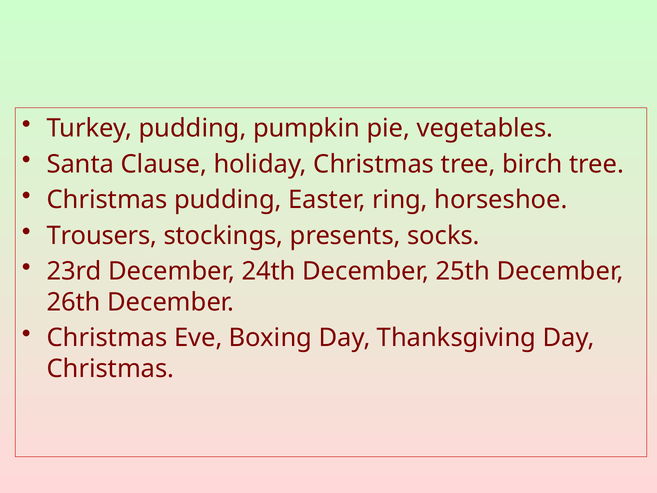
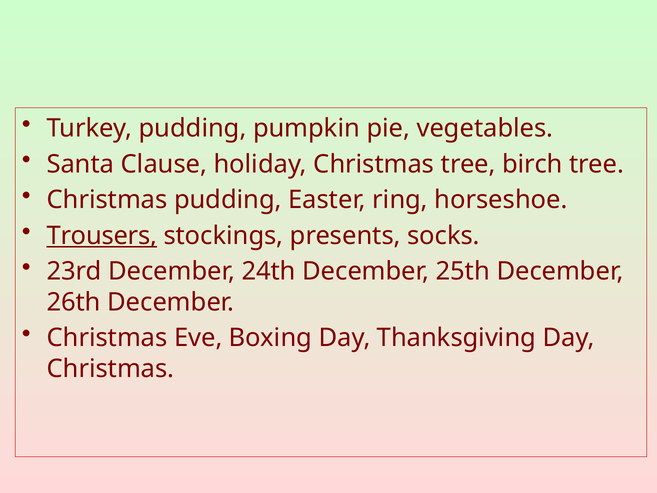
Trousers underline: none -> present (102, 236)
